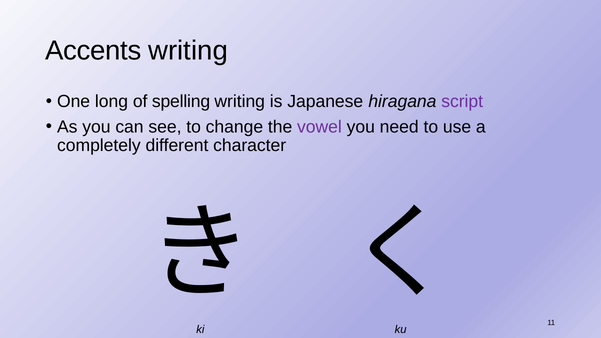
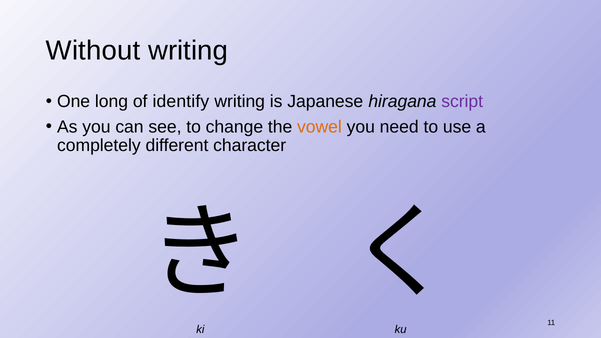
Accents: Accents -> Without (93, 50)
spelling: spelling -> identify (181, 102)
vowel colour: purple -> orange (319, 127)
